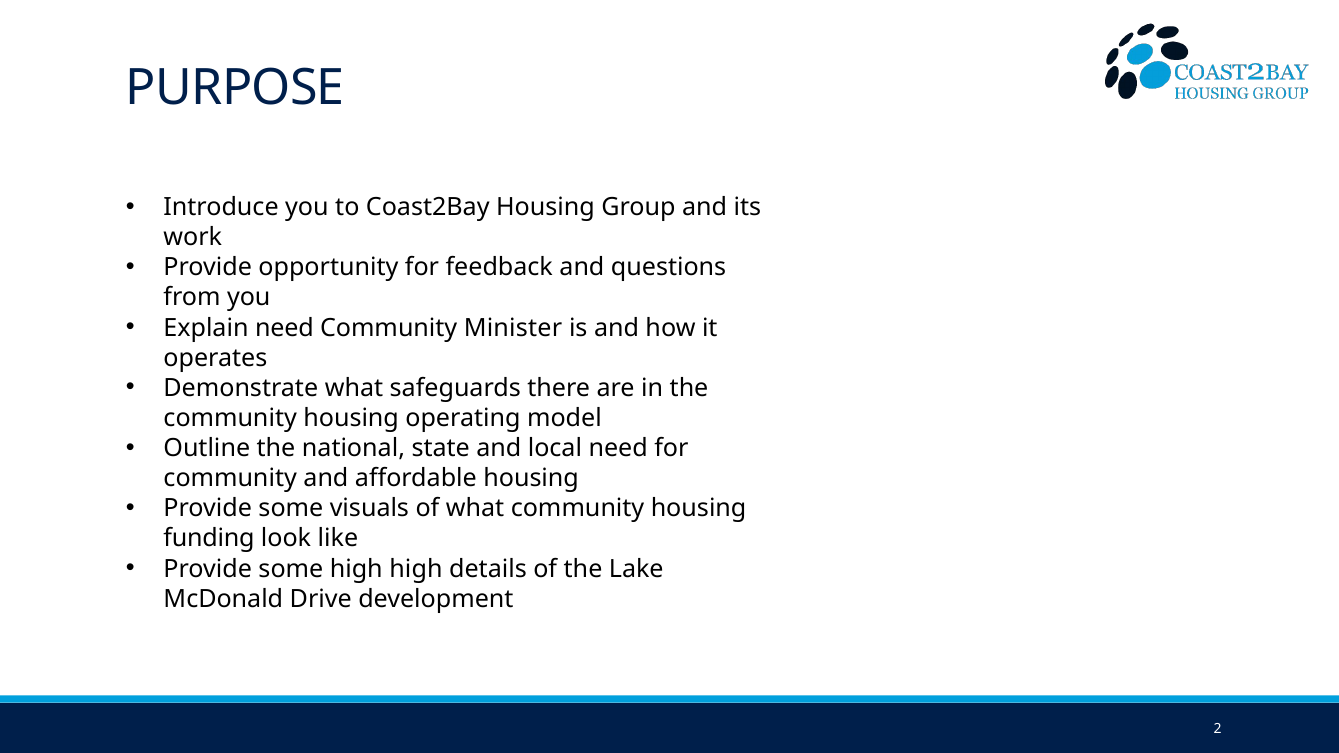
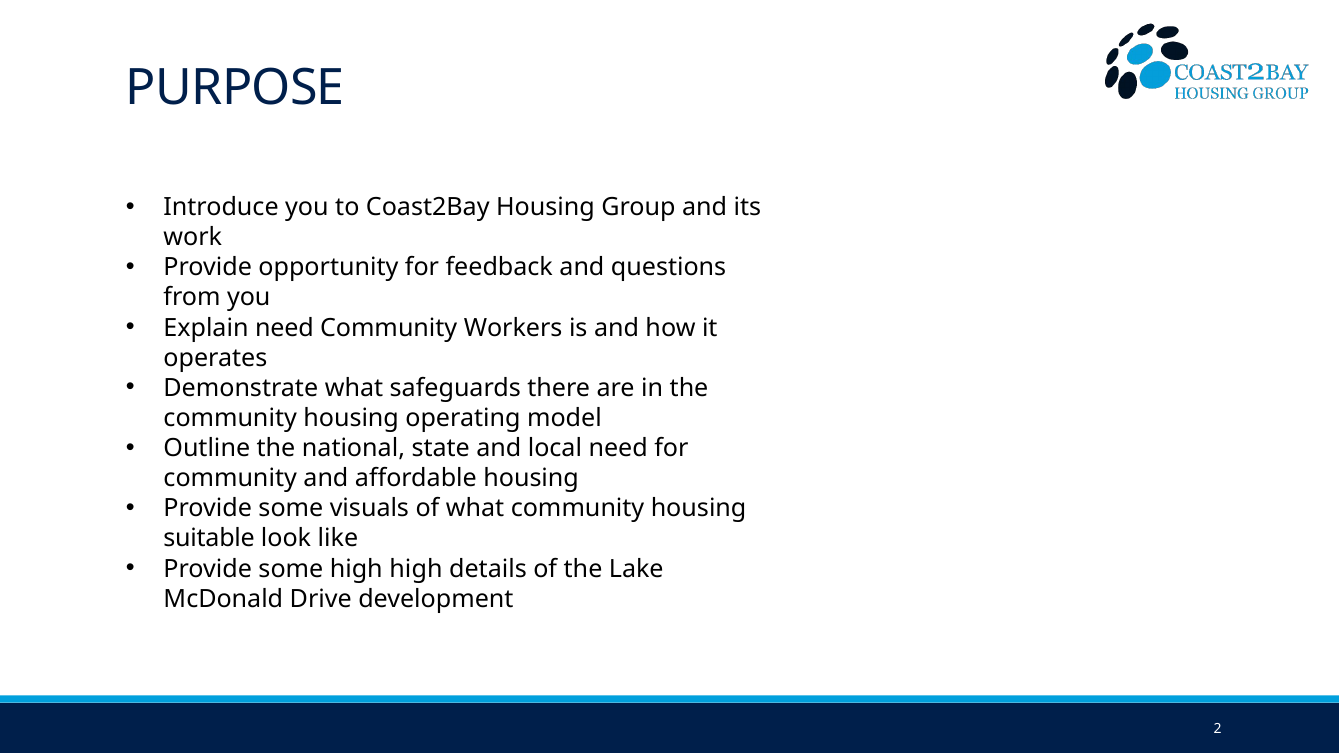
Minister: Minister -> Workers (513, 328)
funding: funding -> suitable (209, 539)
